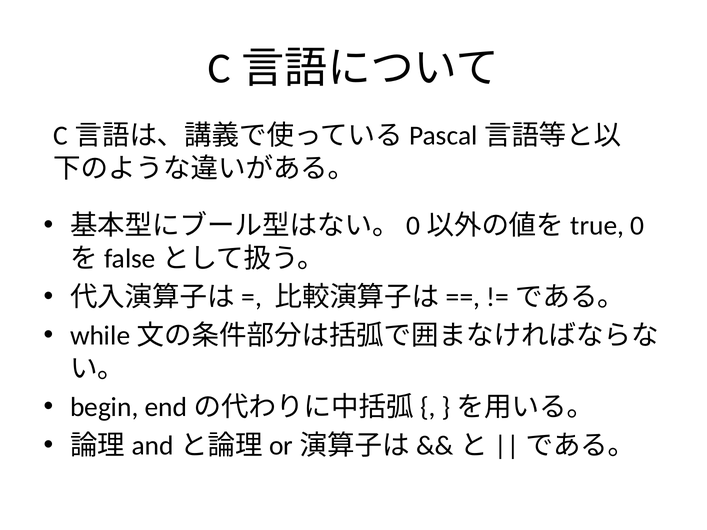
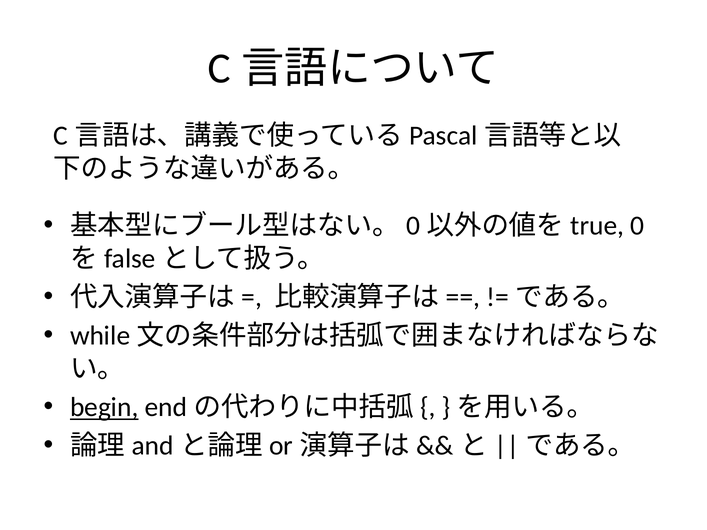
begin underline: none -> present (104, 408)
